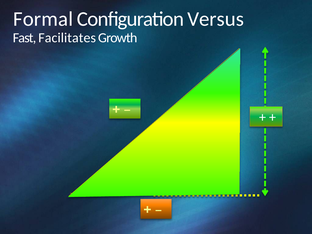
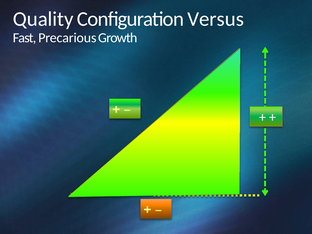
Formal: Formal -> Quality (43, 19)
Facilitates: Facilitates -> Precarious (67, 38)
